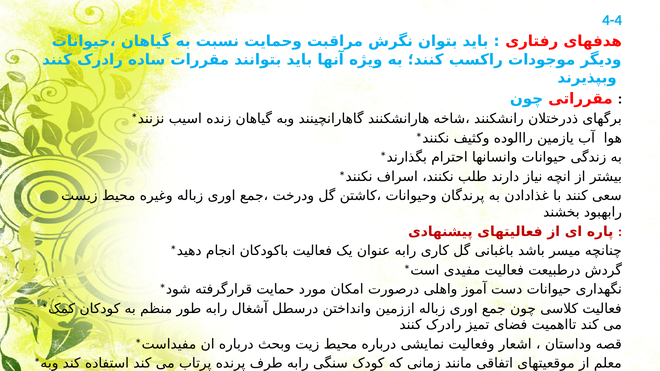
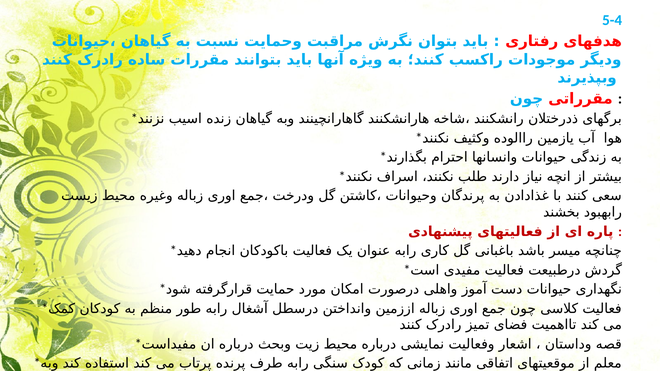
4-4: 4-4 -> 5-4 (612, 20)
